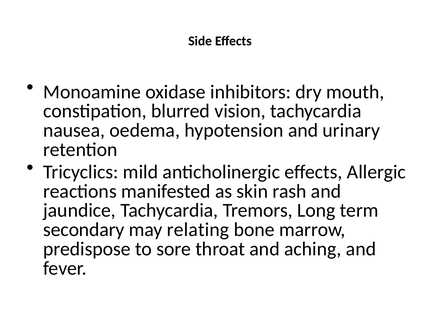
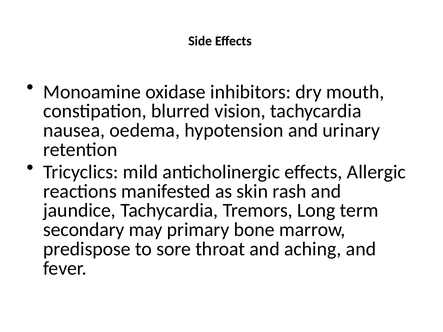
relating: relating -> primary (198, 230)
